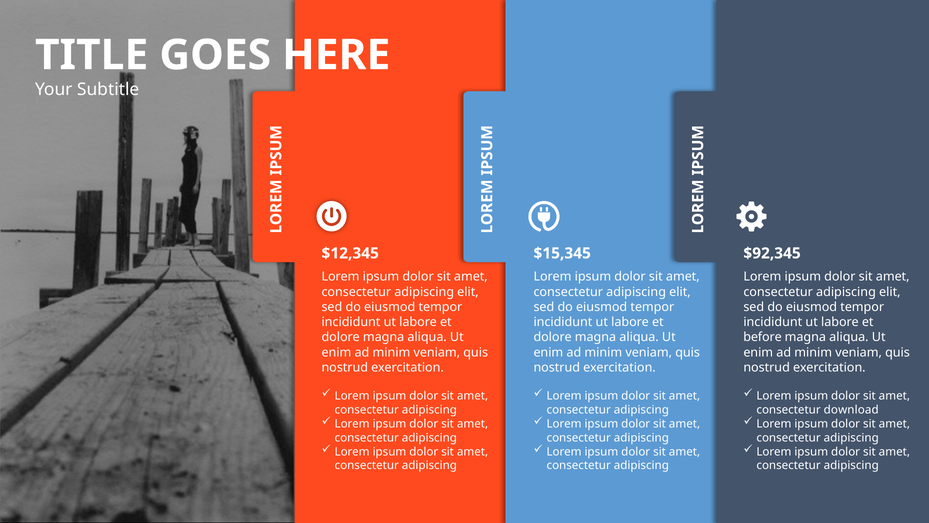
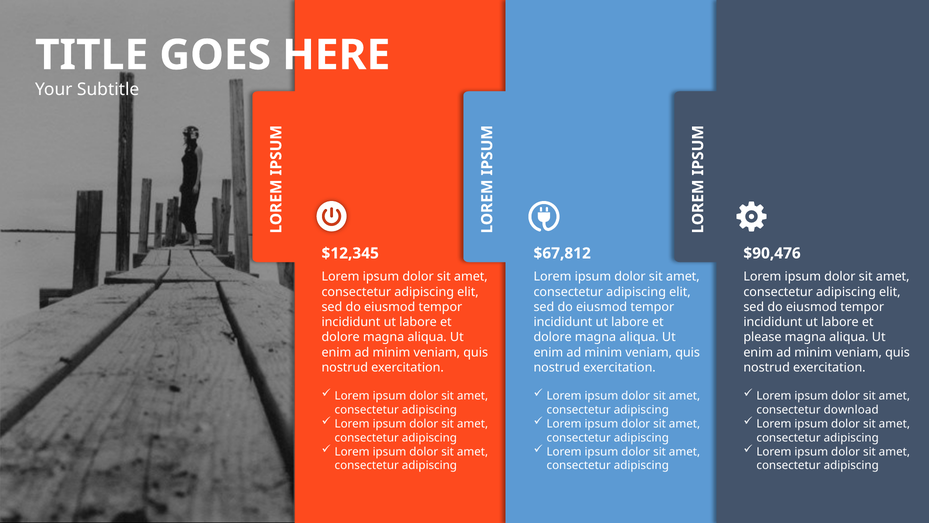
$15,345: $15,345 -> $67,812 (562, 253)
$92,345: $92,345 -> $90,476 (772, 253)
before: before -> please (762, 337)
